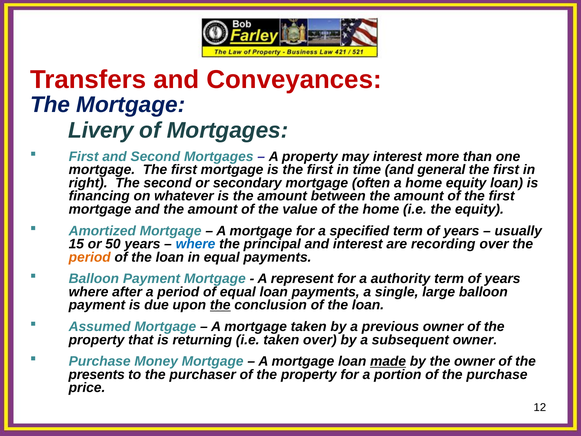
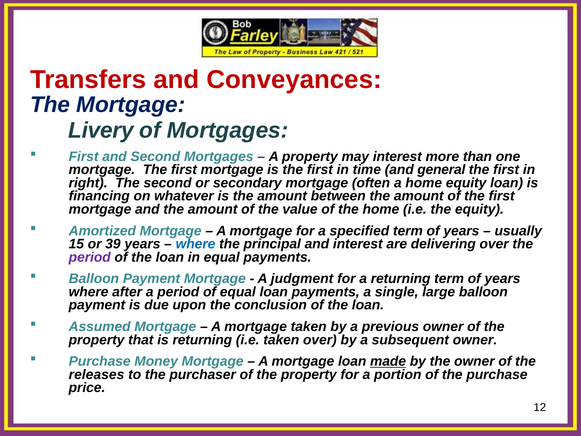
50: 50 -> 39 (113, 244)
recording: recording -> delivering (443, 244)
period colour: orange -> purple (90, 257)
represent: represent -> judgment (302, 279)
a authority: authority -> returning (401, 279)
the underline: present -> none (220, 305)
presents: presents -> releases (97, 374)
